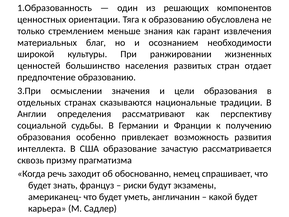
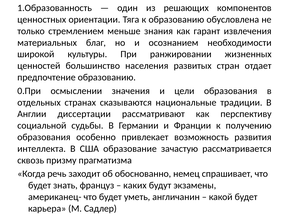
3.При: 3.При -> 0.При (29, 91)
определения: определения -> диссертации (84, 114)
риски: риски -> каких (135, 185)
